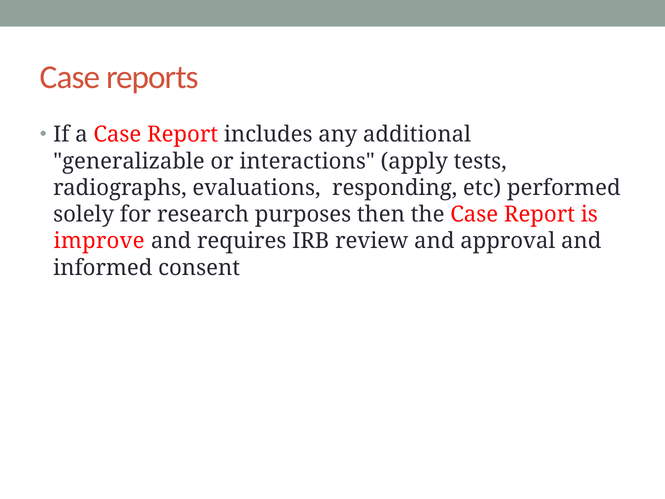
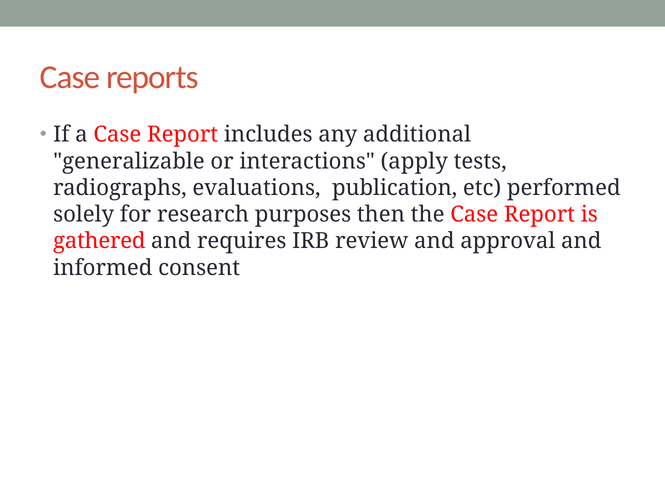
responding: responding -> publication (395, 188)
improve: improve -> gathered (99, 241)
